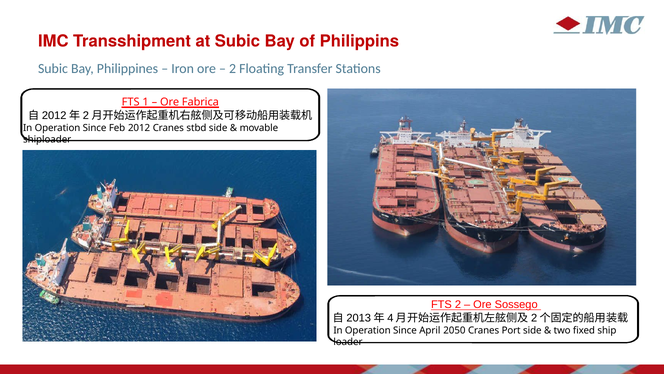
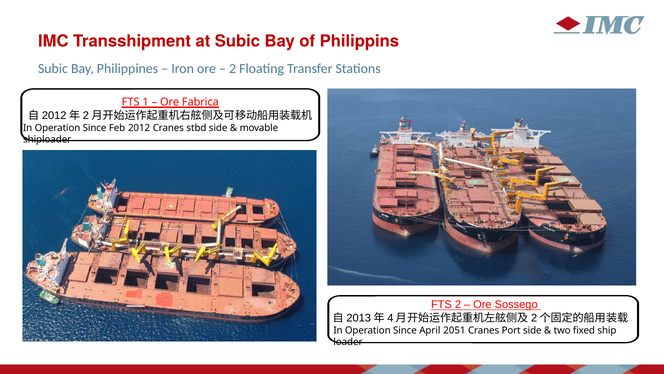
2050: 2050 -> 2051 (454, 330)
